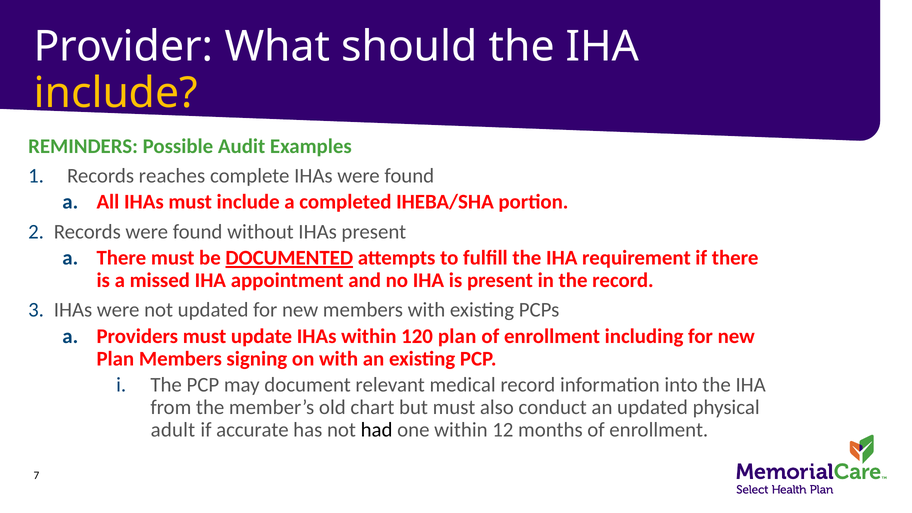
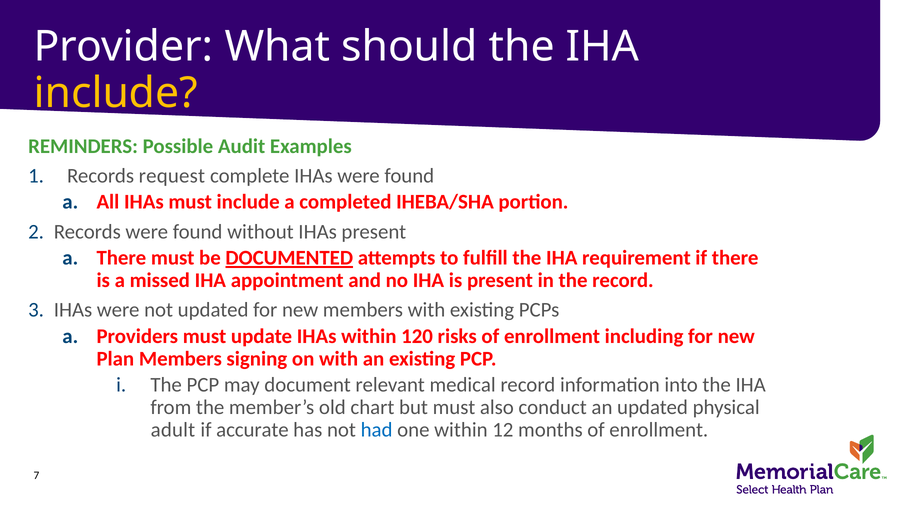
reaches: reaches -> request (172, 176)
120 plan: plan -> risks (457, 336)
had colour: black -> blue (377, 430)
